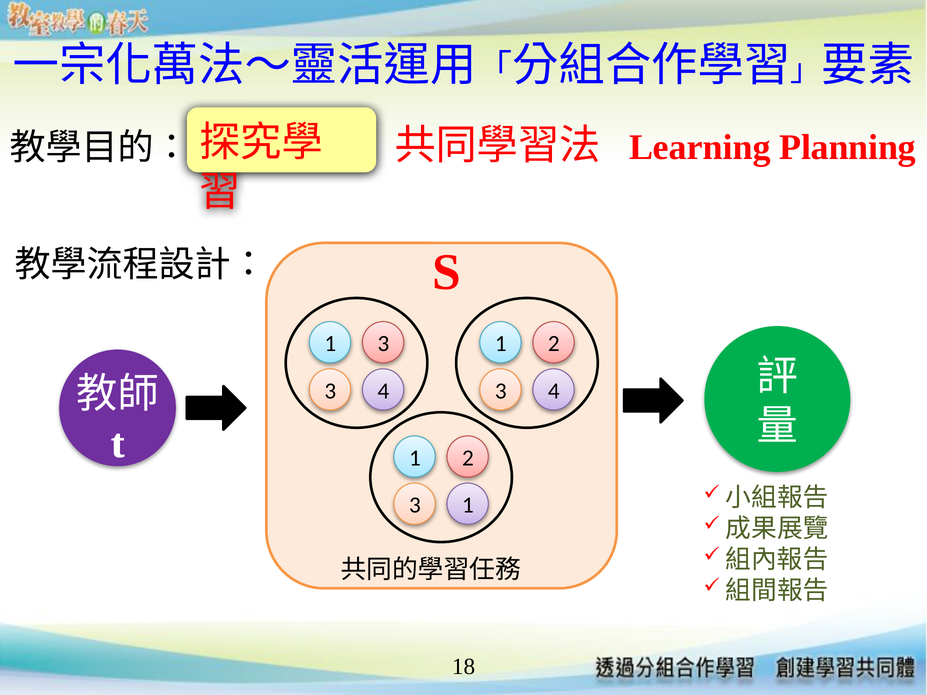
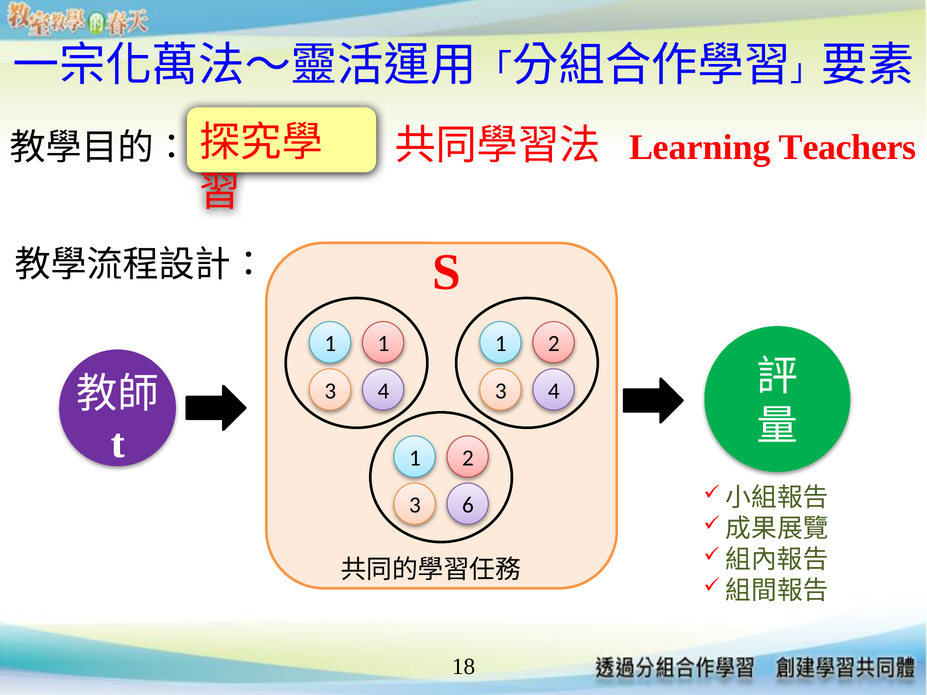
Planning: Planning -> Teachers (848, 148)
1 3: 3 -> 1 (383, 344)
3 1: 1 -> 6 (468, 505)
